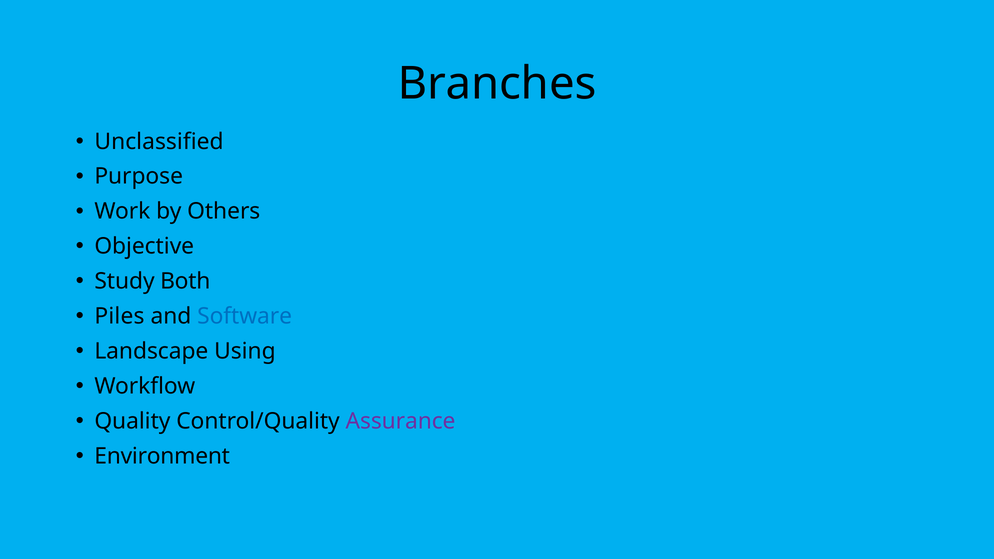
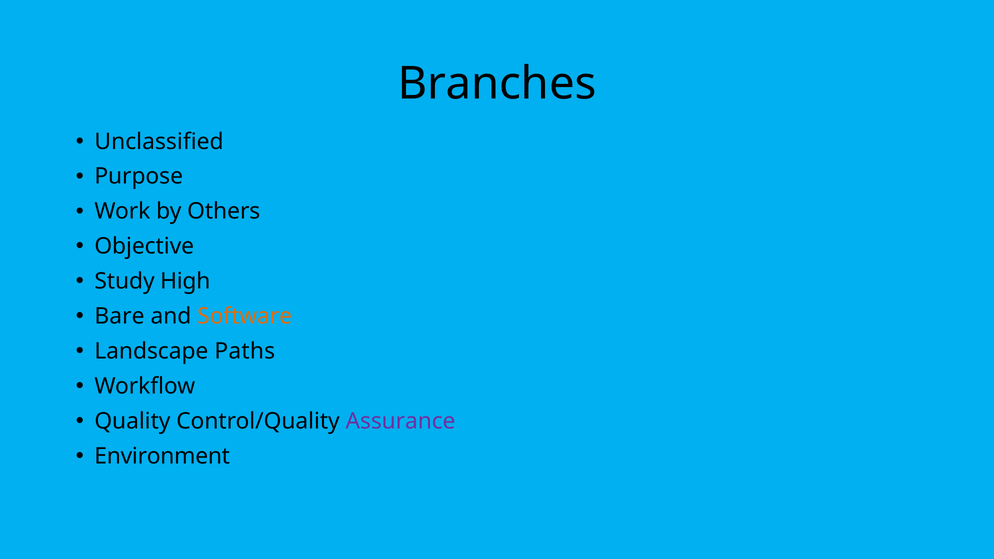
Both: Both -> High (185, 281)
Piles: Piles -> Bare (119, 316)
Software colour: blue -> orange (245, 316)
Using: Using -> Paths (245, 351)
